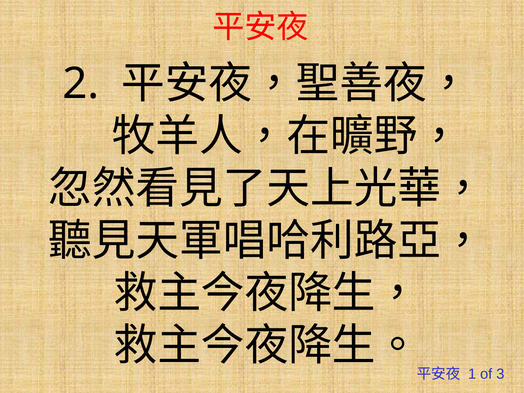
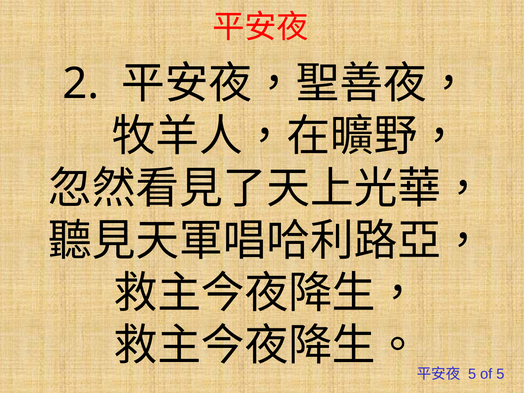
1: 1 -> 5 (472, 374)
of 3: 3 -> 5 (500, 374)
